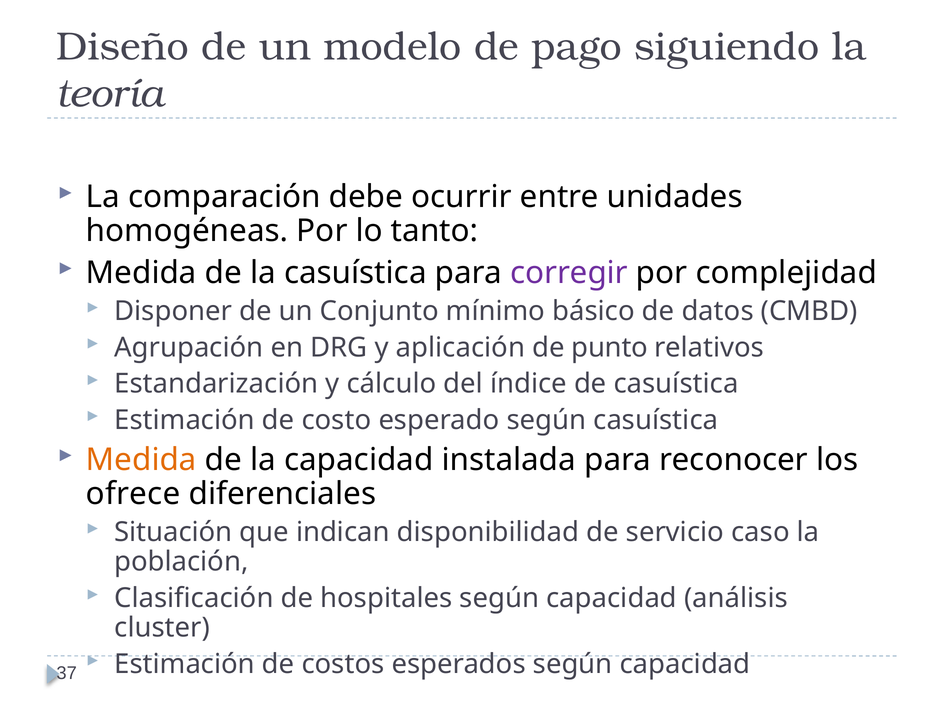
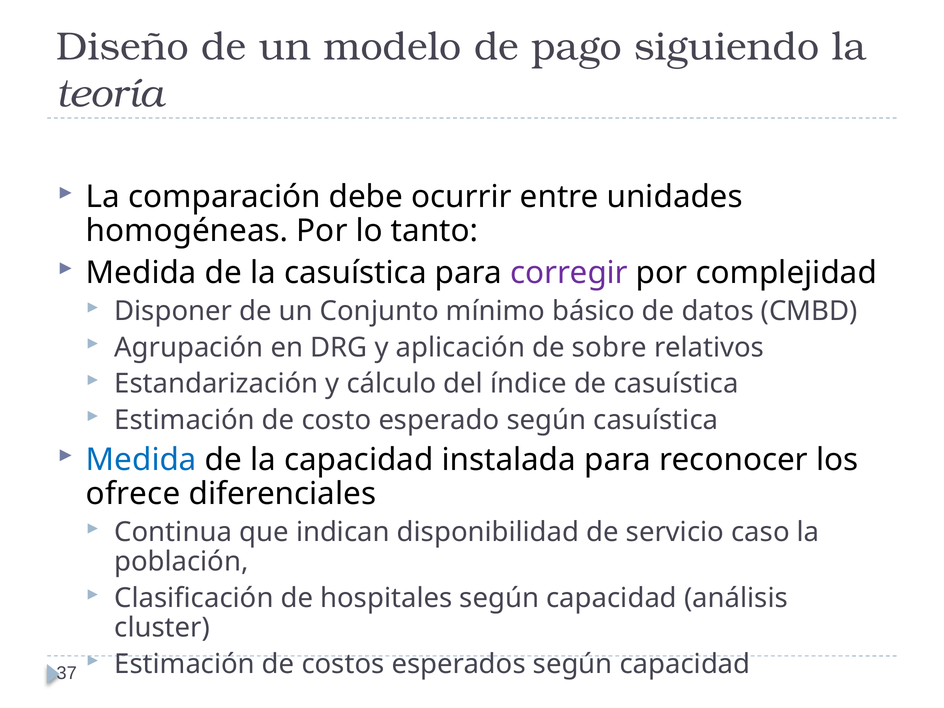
punto: punto -> sobre (609, 347)
Medida colour: orange -> blue (141, 460)
Situación: Situación -> Continua (173, 532)
